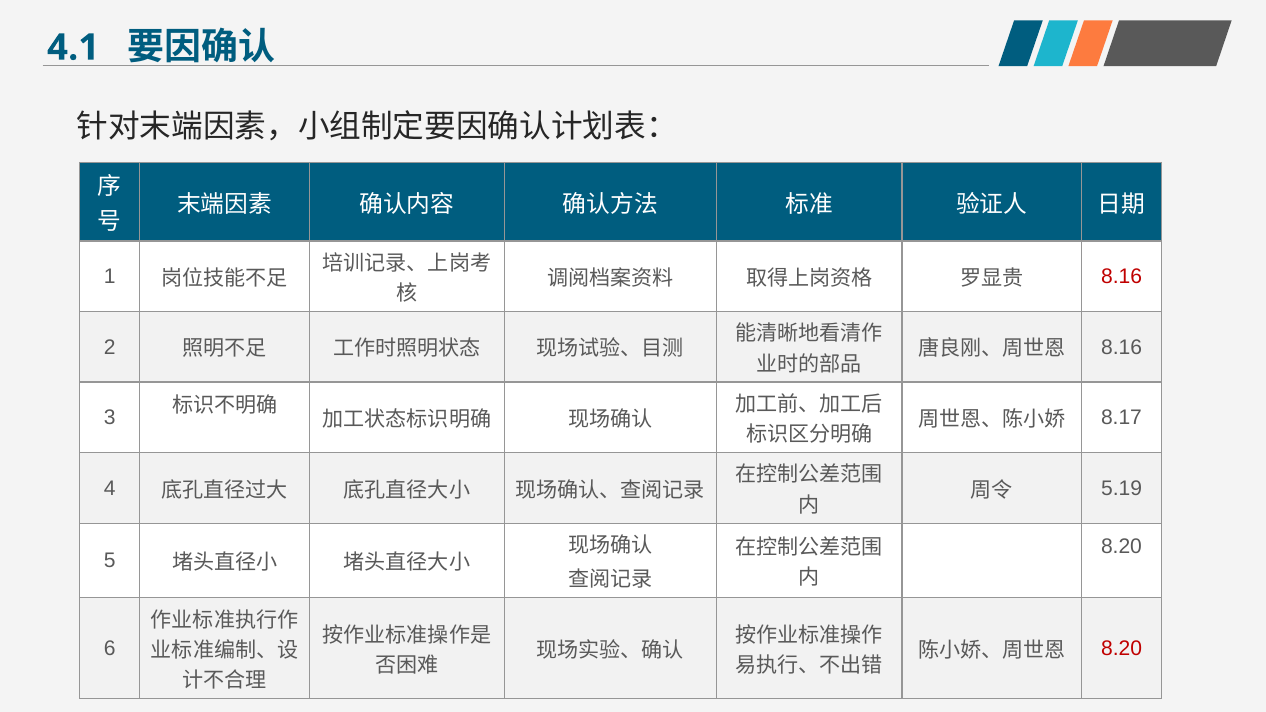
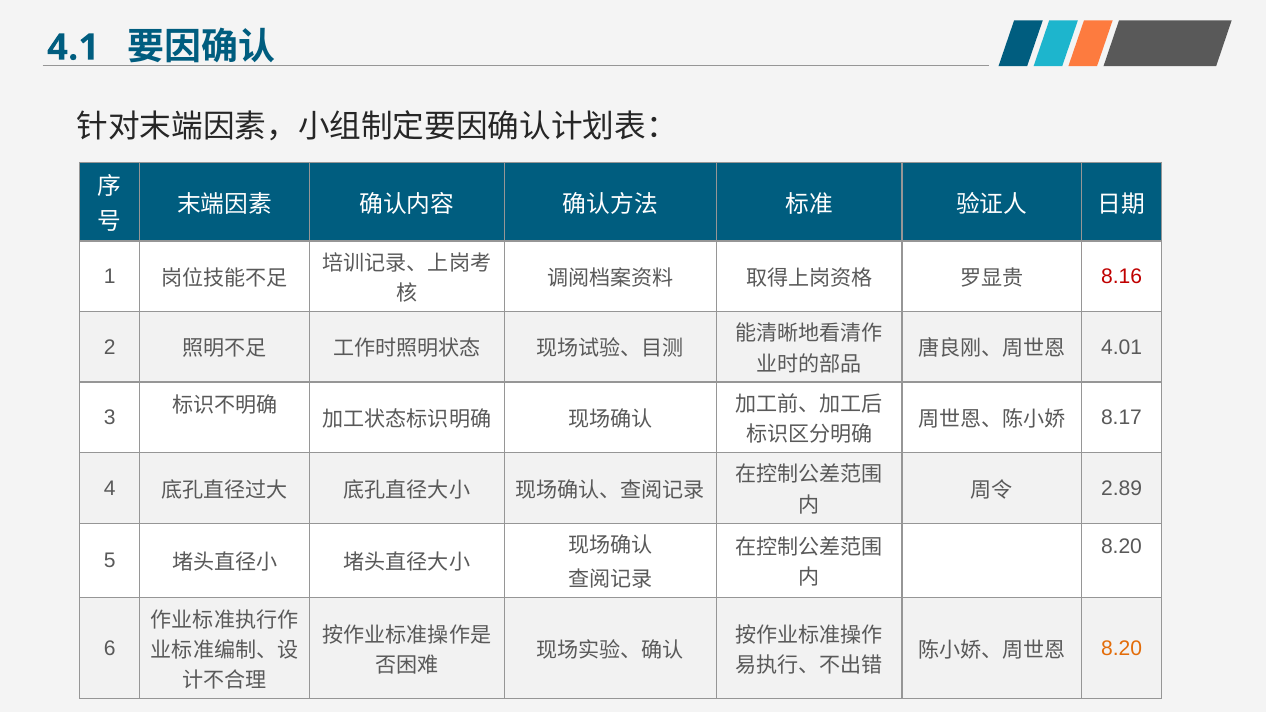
8.16: 8.16 -> 4.01 (1122, 347)
5.19: 5.19 -> 2.89 (1122, 488)
8.20 colour: red -> orange (1122, 648)
